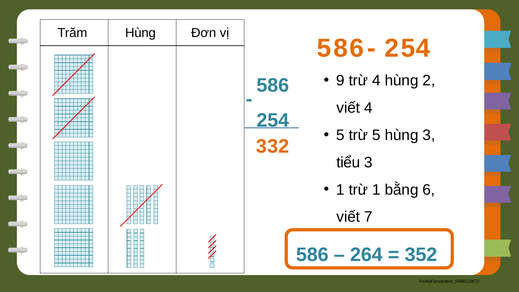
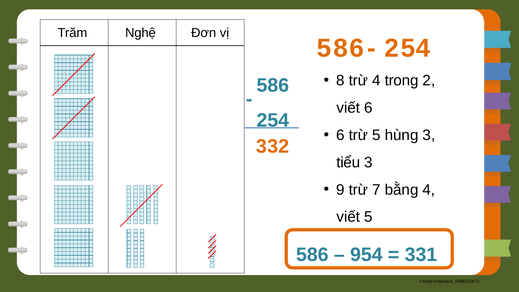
Trăm Hùng: Hùng -> Nghệ (140, 33)
9: 9 -> 8 (340, 81)
4 hùng: hùng -> trong (402, 81)
viết 4: 4 -> 6 (368, 108)
5: 5 -> 6 (340, 135)
1: 1 -> 9 (340, 190)
trừ 1: 1 -> 7 (376, 190)
bằng 6: 6 -> 4 (429, 190)
viết 7: 7 -> 5 (368, 217)
264: 264 -> 954 (366, 255)
352: 352 -> 331 (421, 255)
